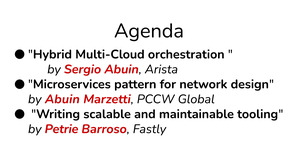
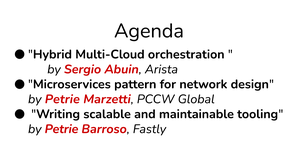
Abuin: Abuin -> Petrie (62, 99)
